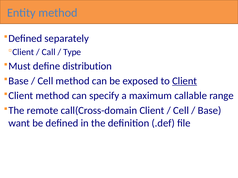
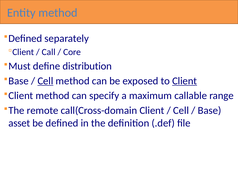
Type: Type -> Core (72, 52)
Cell underline: none -> present (45, 81)
want: want -> asset (19, 123)
